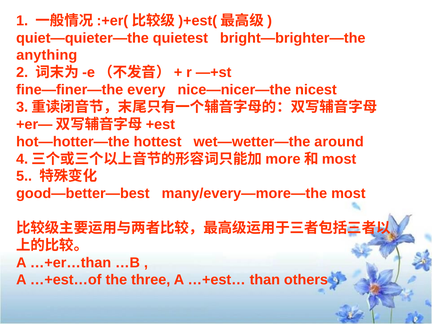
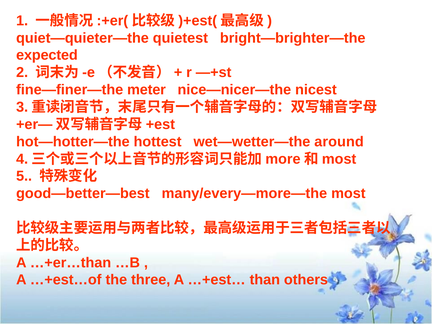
anything: anything -> expected (47, 55)
every: every -> meter (146, 90)
